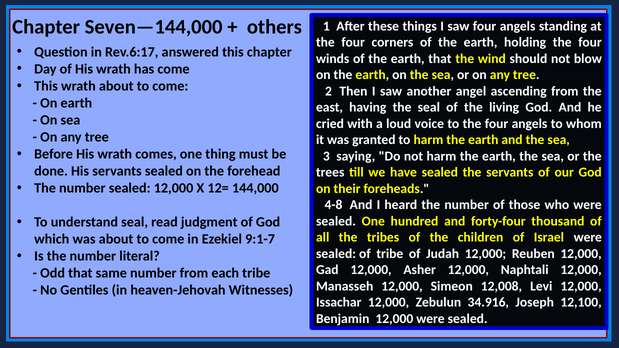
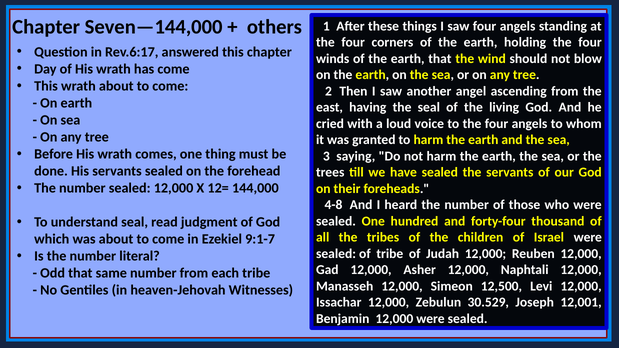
12,008: 12,008 -> 12,500 (501, 286)
34.916: 34.916 -> 30.529 (488, 302)
12,100: 12,100 -> 12,001 (581, 302)
